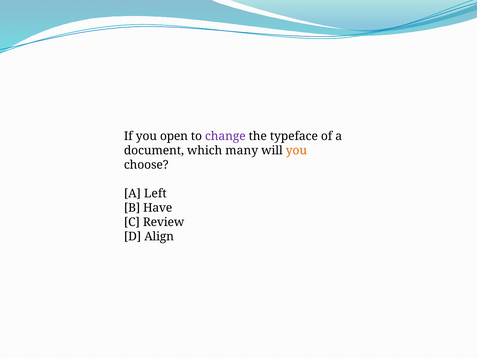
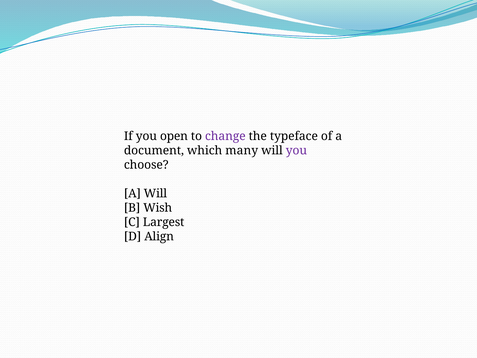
you colour: orange -> purple (296, 151)
A Left: Left -> Will (155, 193)
Have: Have -> Wish (158, 208)
Review: Review -> Largest (164, 222)
